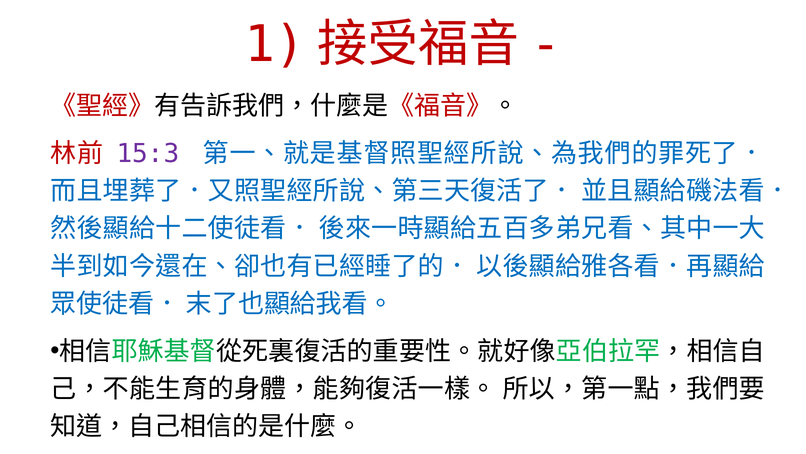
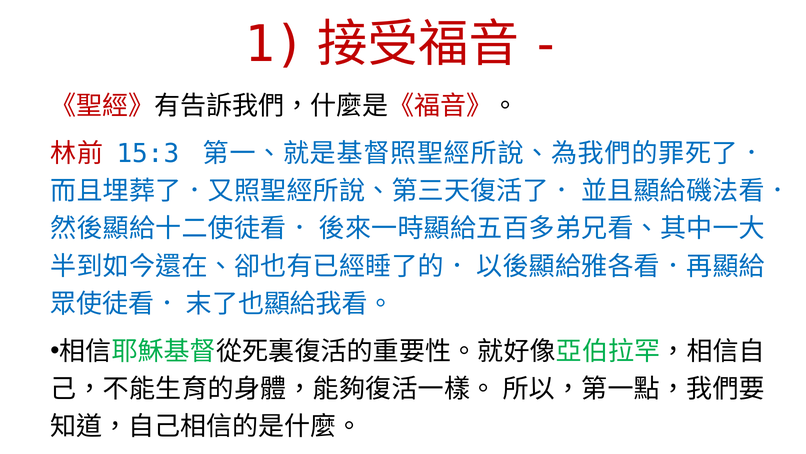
15:3 colour: purple -> blue (148, 154)
